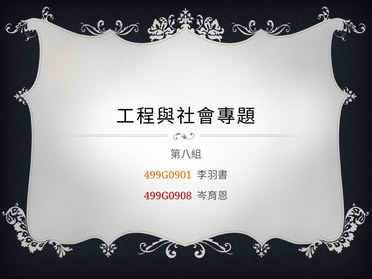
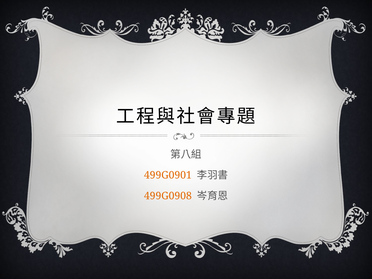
499G0908 colour: red -> orange (168, 196)
